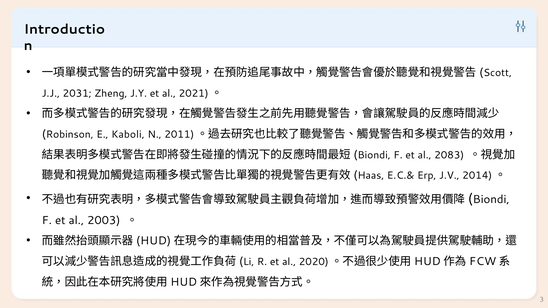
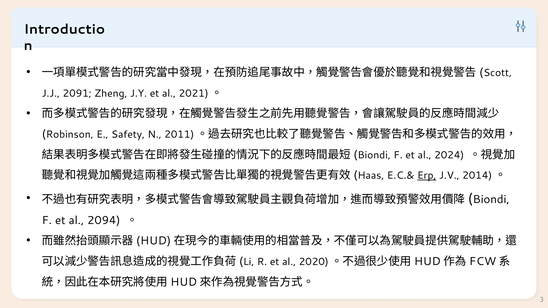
2031: 2031 -> 2091 (77, 93)
Kaboli: Kaboli -> Safety (128, 135)
2083: 2083 -> 2024 (449, 155)
Erp underline: none -> present (427, 176)
2003: 2003 -> 2094 (104, 221)
